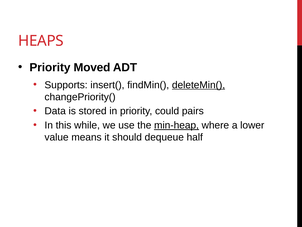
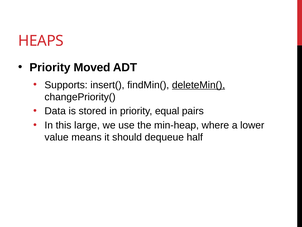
could: could -> equal (167, 111)
while: while -> large (87, 125)
min-heap underline: present -> none (176, 125)
